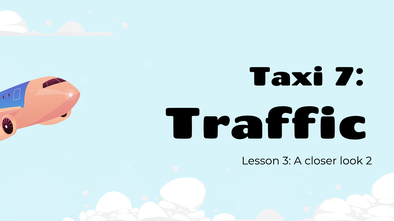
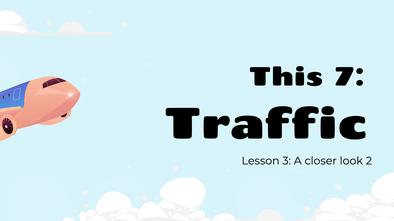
Taxi: Taxi -> This (286, 77)
